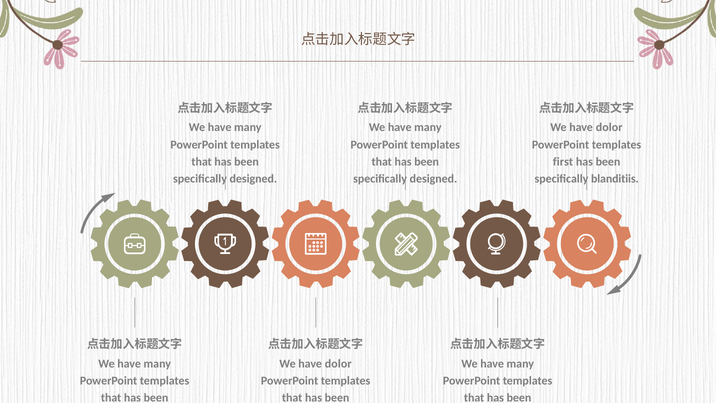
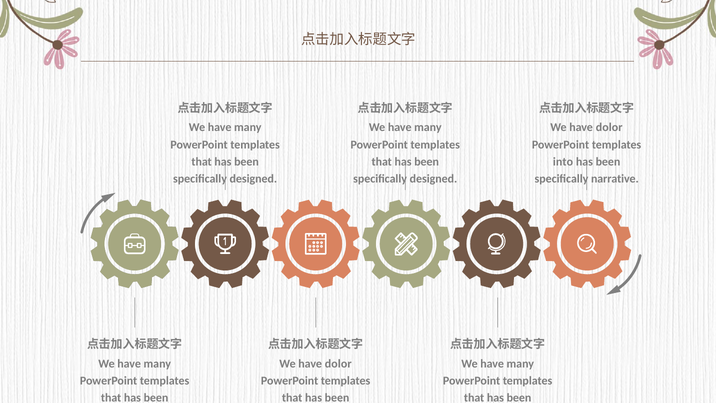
first: first -> into (563, 162)
blanditiis: blanditiis -> narrative (615, 179)
